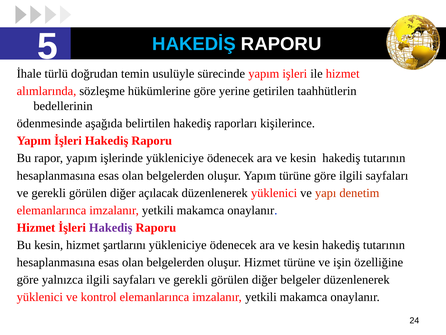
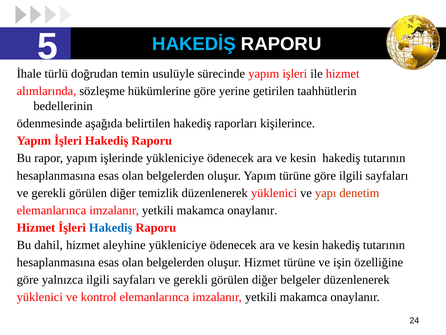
açılacak: açılacak -> temizlik (159, 193)
Hakediş colour: purple -> blue (111, 227)
Bu kesin: kesin -> dahil (49, 245)
şartlarını: şartlarını -> aleyhine (124, 245)
